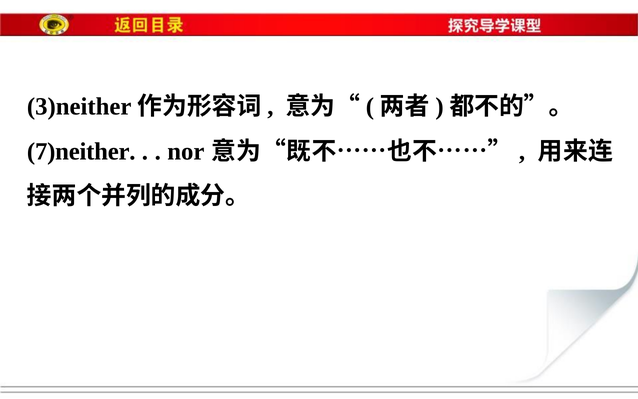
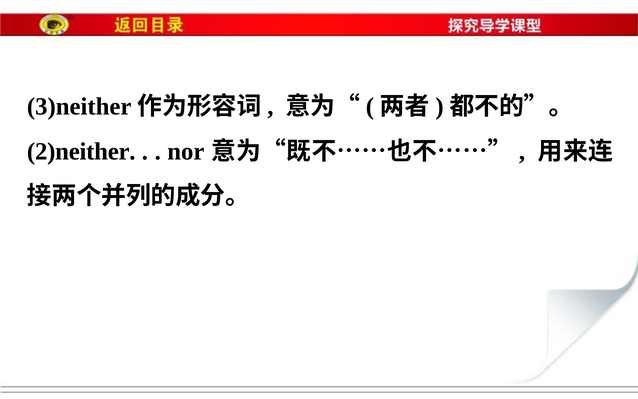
7)neither: 7)neither -> 2)neither (81, 151)
